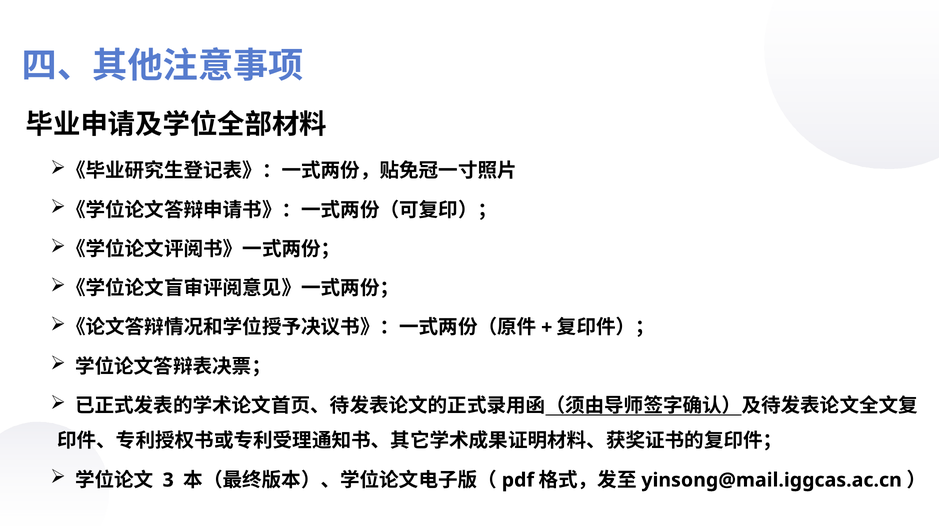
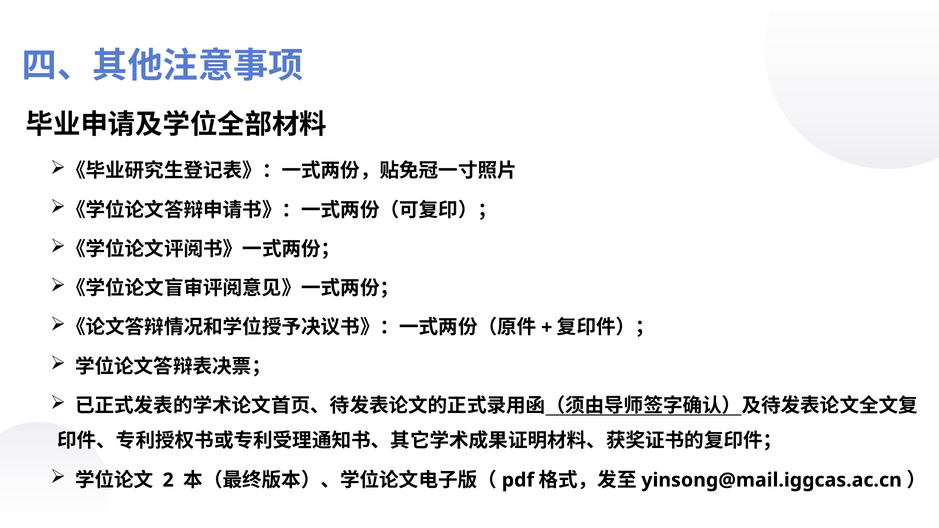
3: 3 -> 2 (168, 480)
